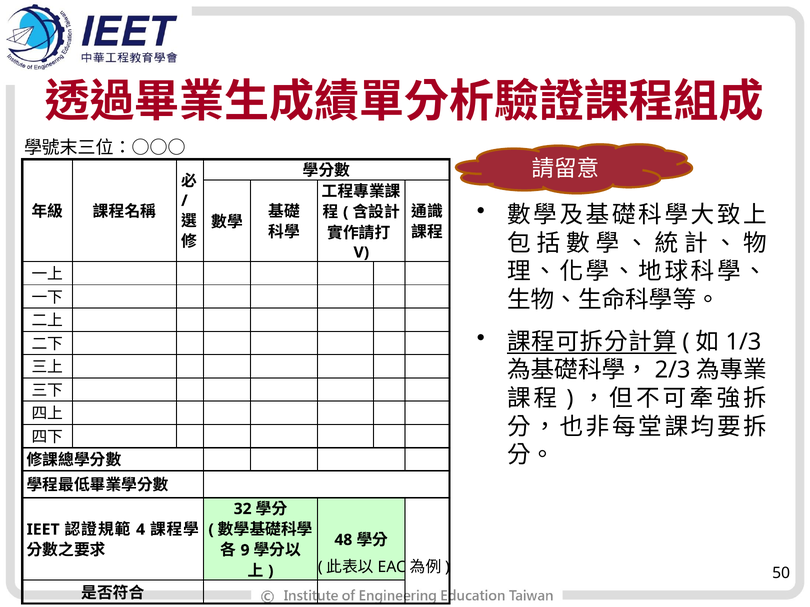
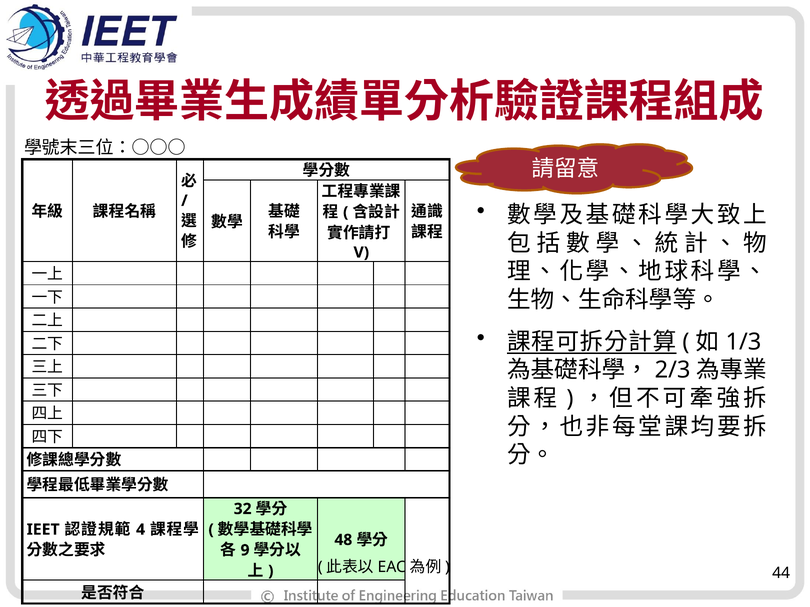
50: 50 -> 44 (781, 573)
